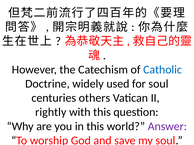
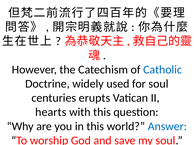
others: others -> erupts (95, 98)
rightly: rightly -> hearts (51, 112)
Answer colour: purple -> blue (167, 127)
